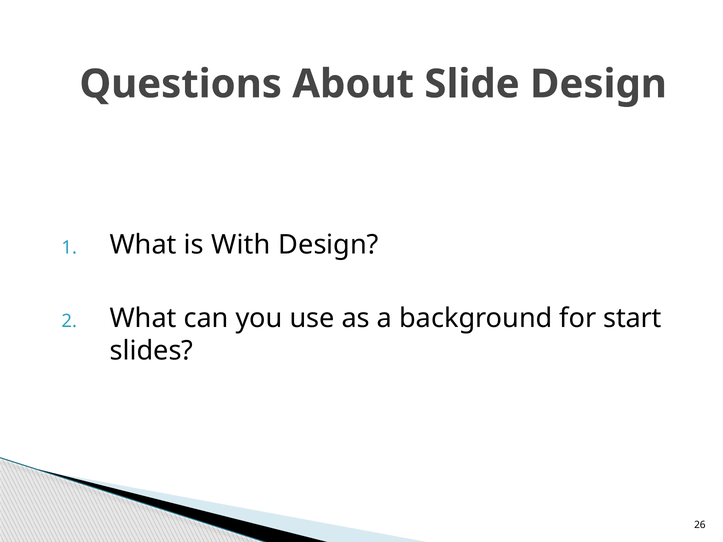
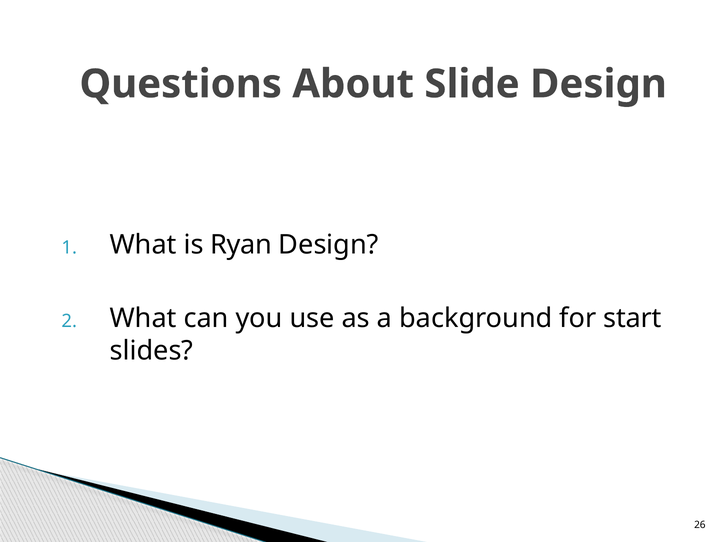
With: With -> Ryan (241, 245)
